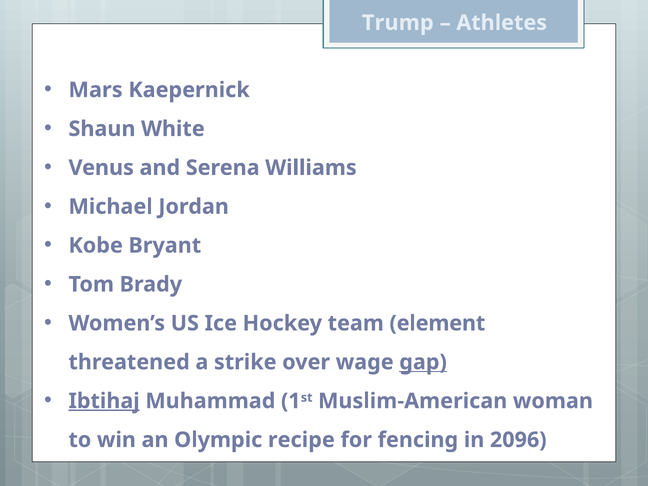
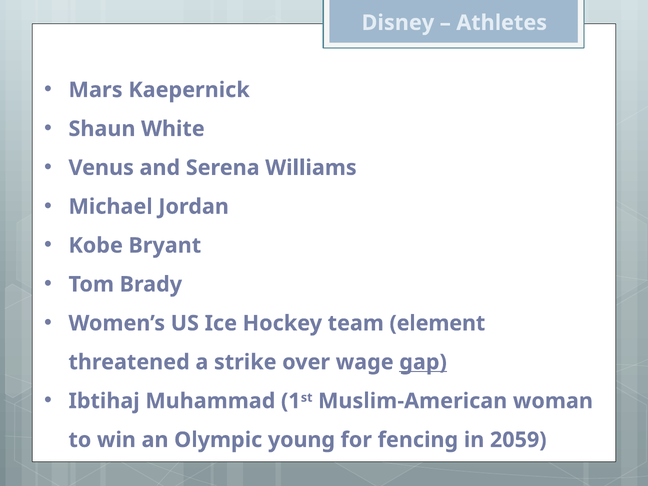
Trump: Trump -> Disney (398, 23)
Ibtihaj underline: present -> none (104, 401)
recipe: recipe -> young (301, 440)
2096: 2096 -> 2059 (518, 440)
